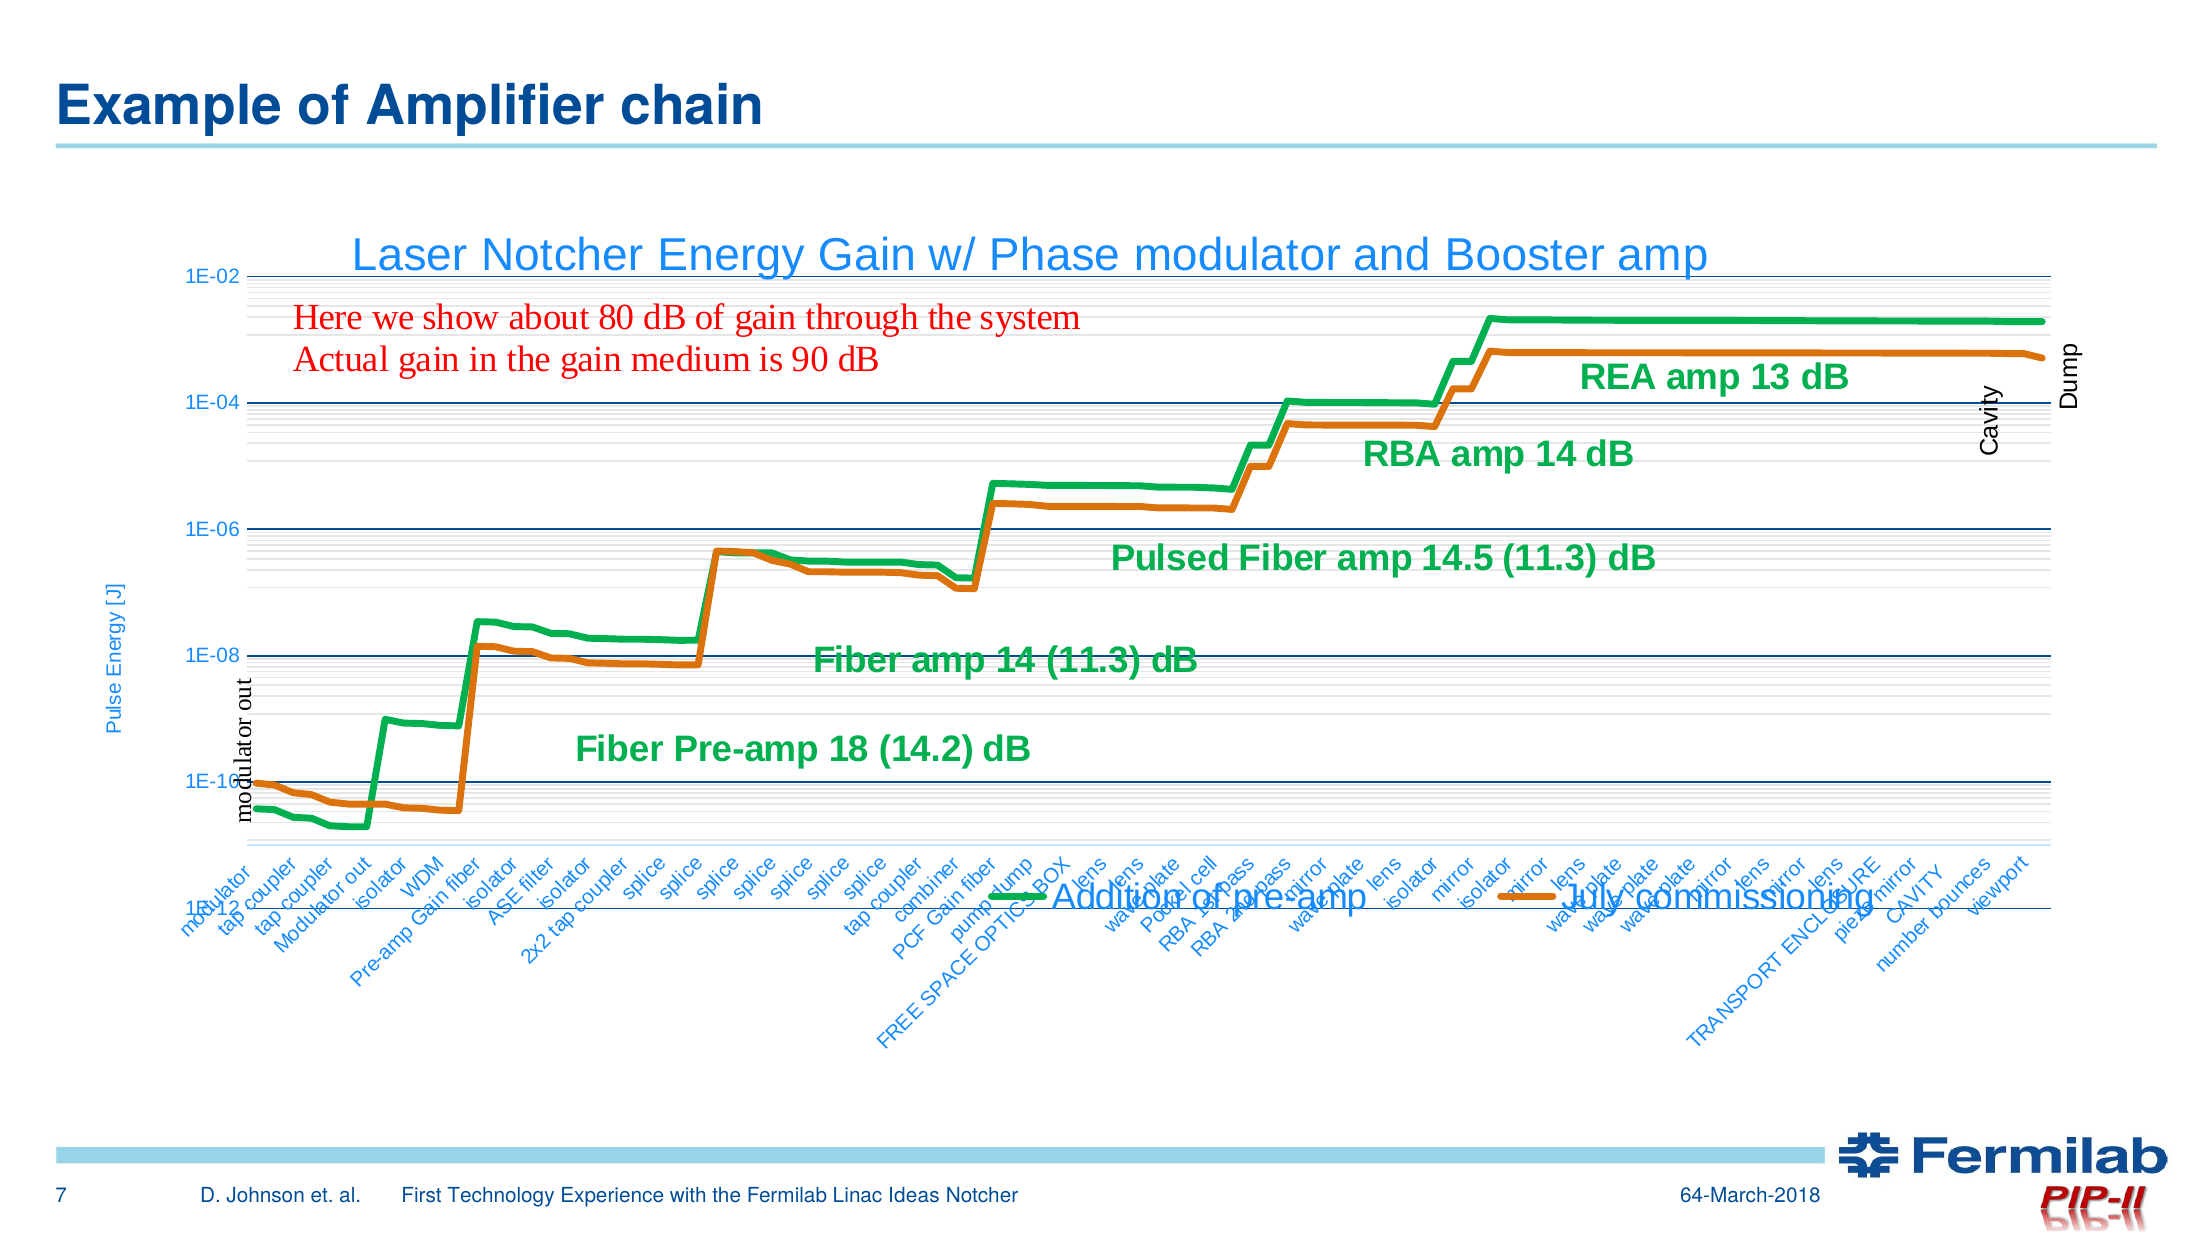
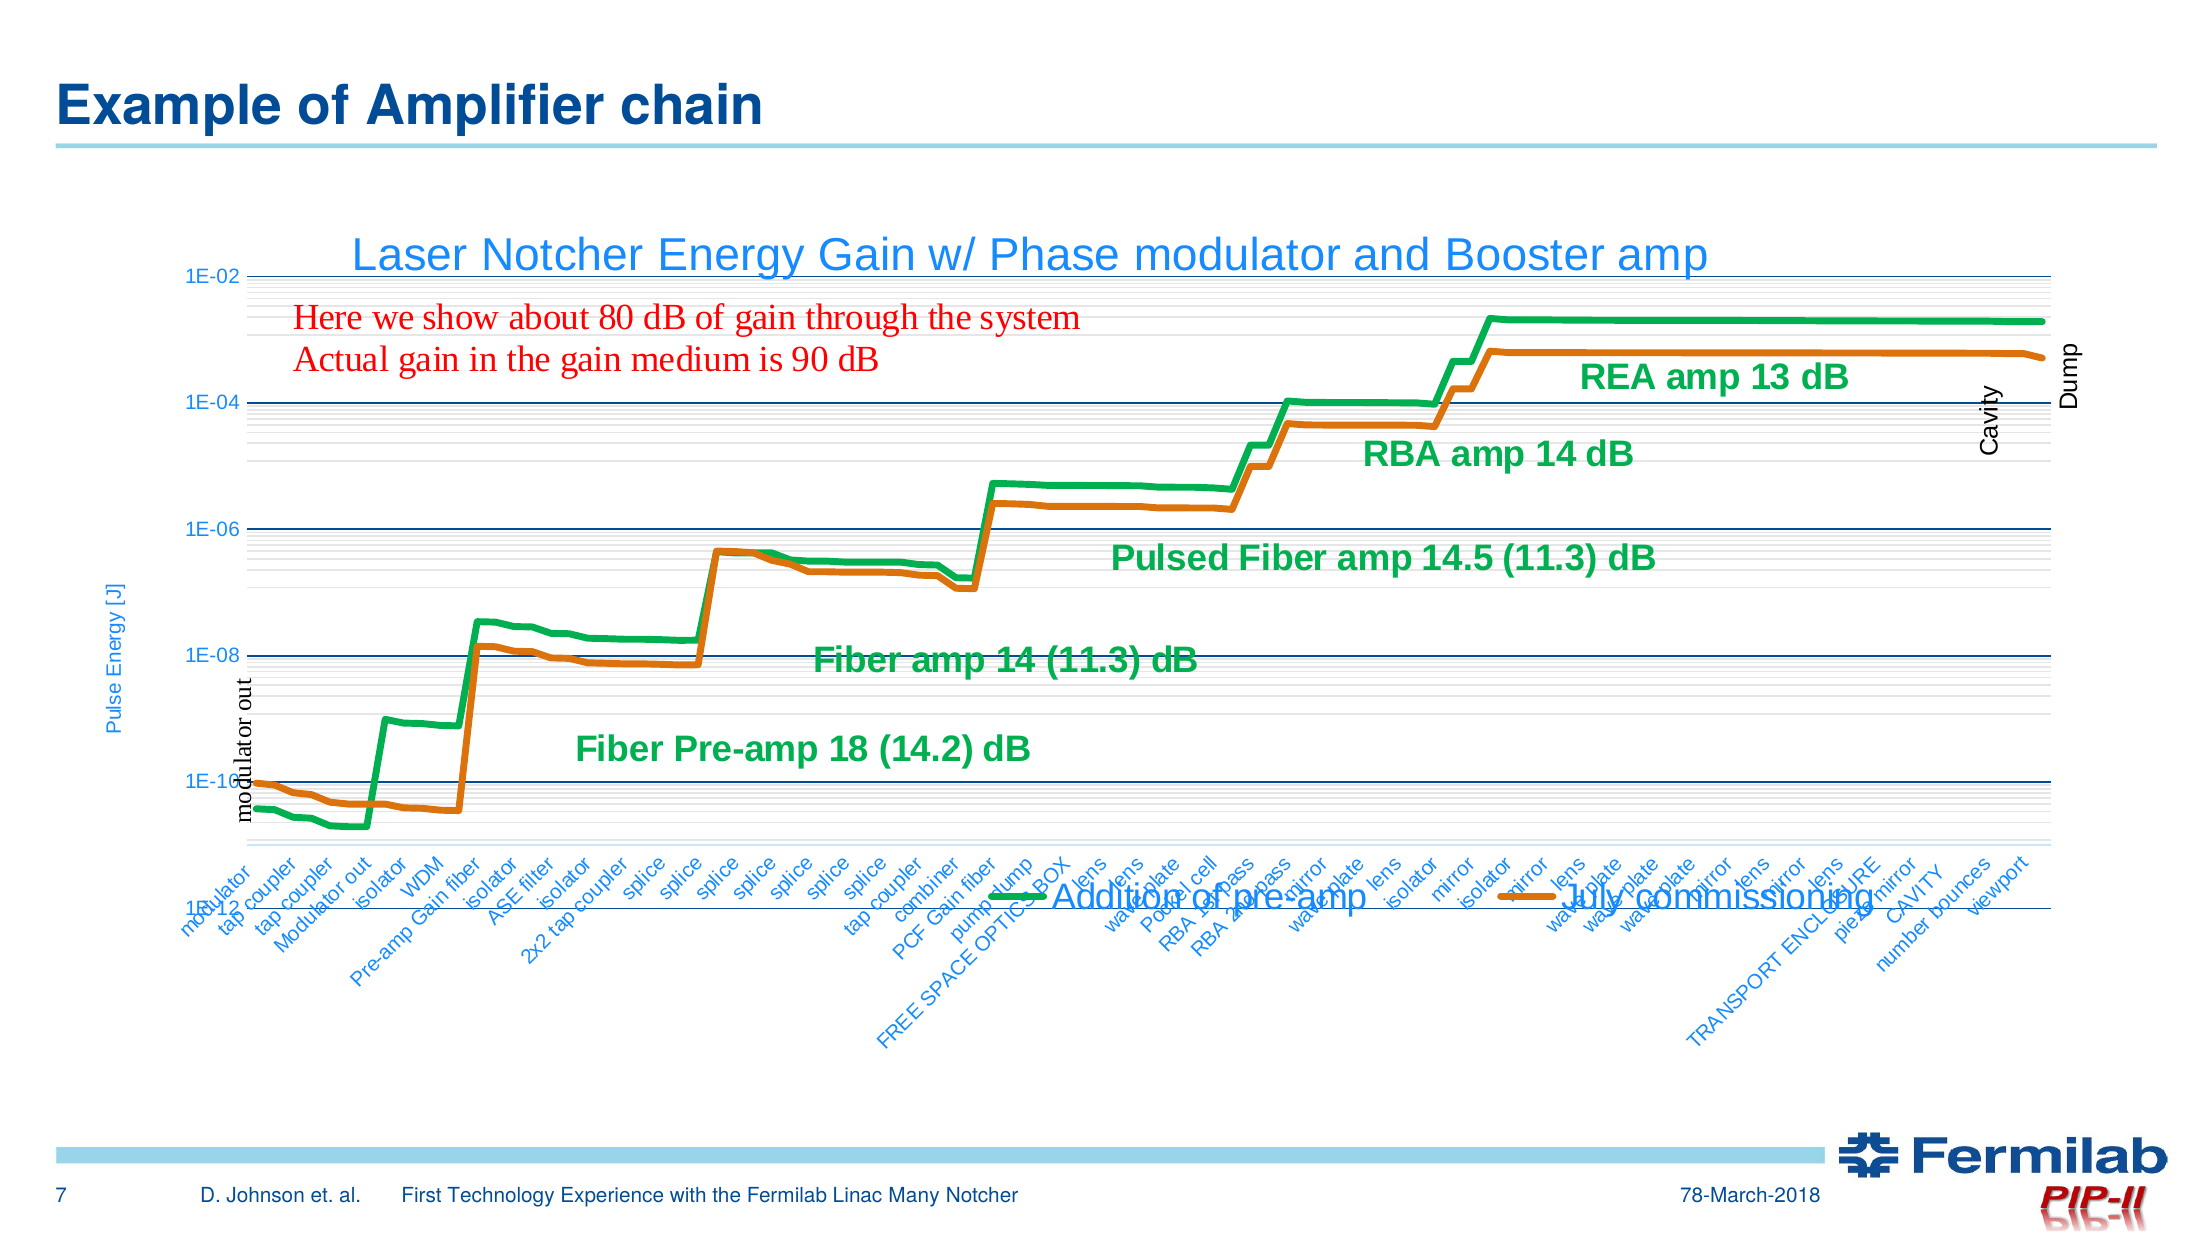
Ideas: Ideas -> Many (914, 1196)
64-March-2018: 64-March-2018 -> 78-March-2018 (1750, 1196)
